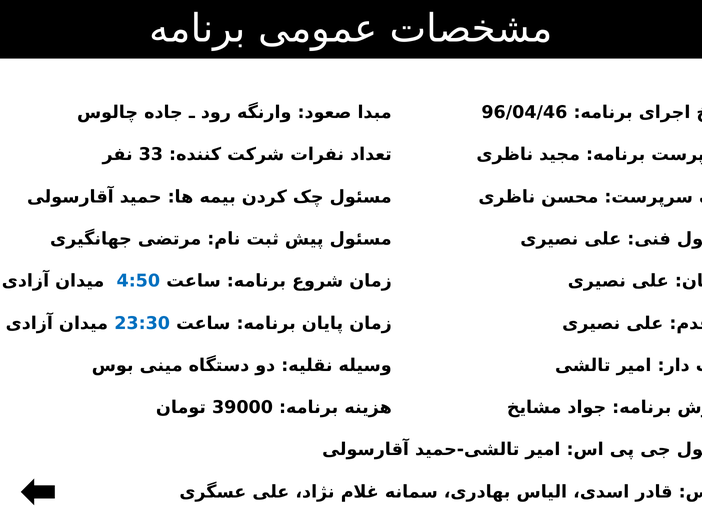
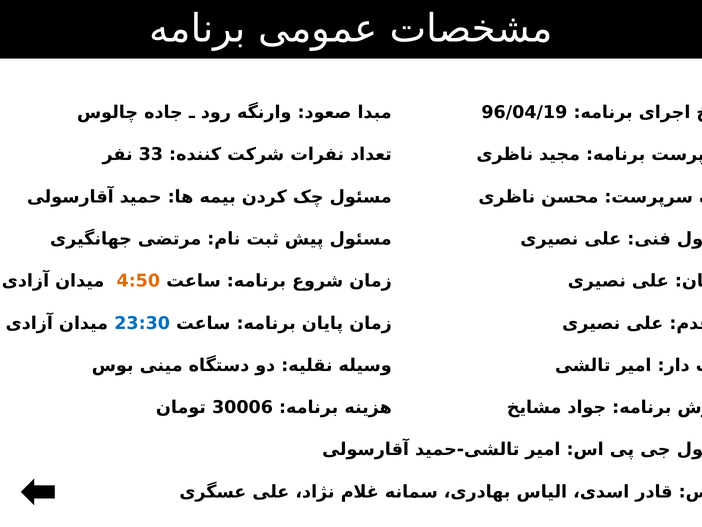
96/04/46: 96/04/46 -> 96/04/19 (524, 112)
4:50 colour: blue -> orange (138, 281)
39000: 39000 -> 30006 (243, 407)
